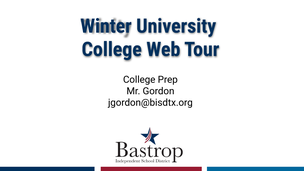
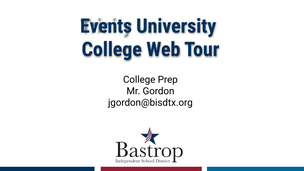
Winter: Winter -> Events (106, 26)
